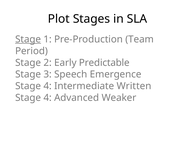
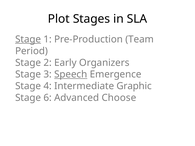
Predictable: Predictable -> Organizers (104, 63)
Speech underline: none -> present (71, 74)
Written: Written -> Graphic (134, 86)
4: 4 -> 6 (48, 98)
Weaker: Weaker -> Choose (119, 98)
